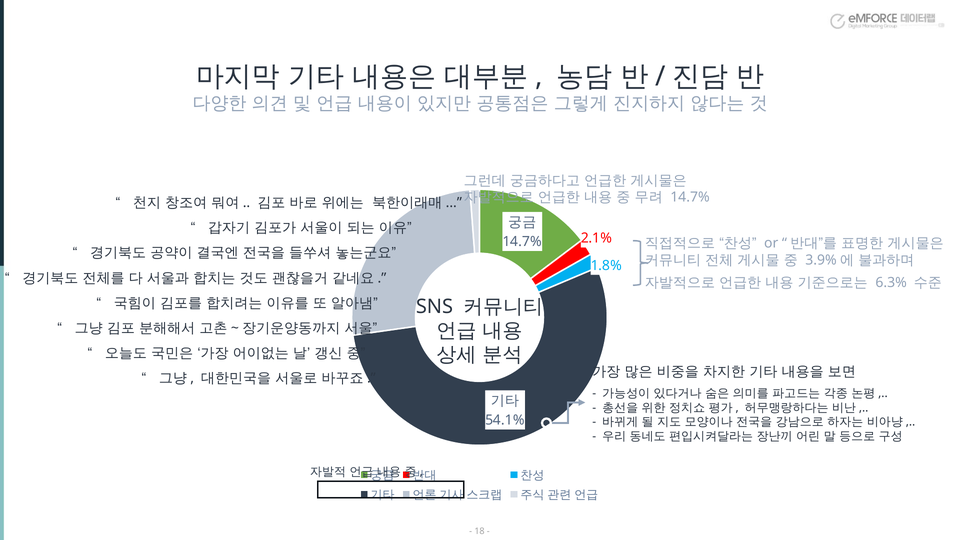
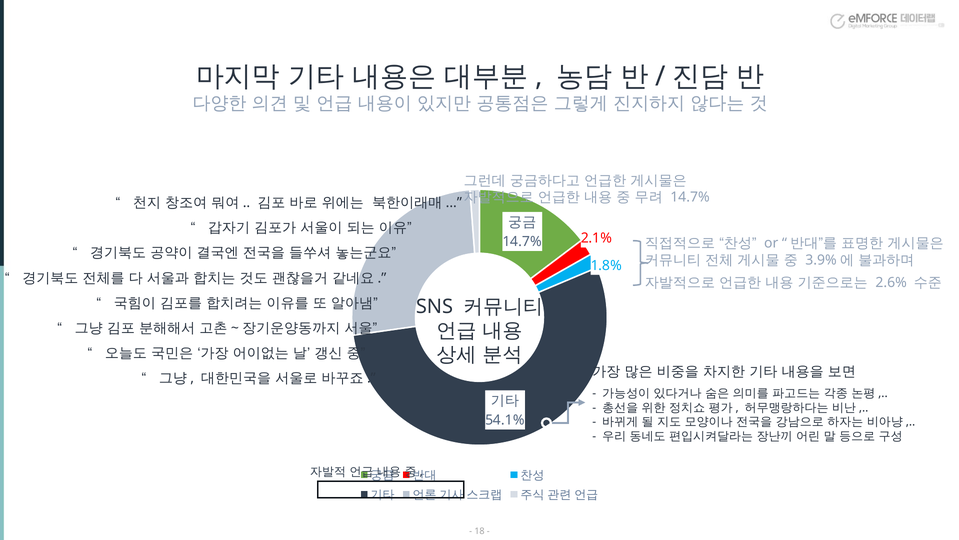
6.3%: 6.3% -> 2.6% (891, 282)
